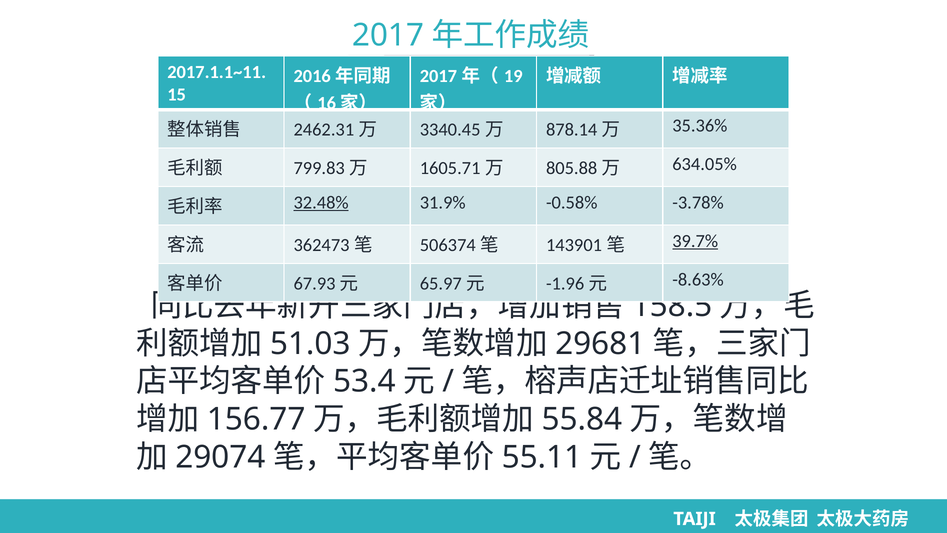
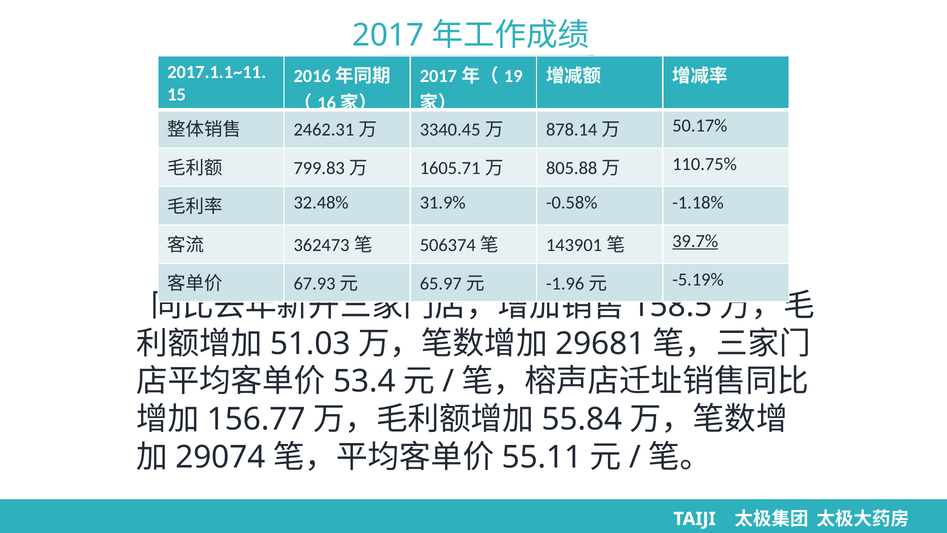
35.36%: 35.36% -> 50.17% (700, 126)
634.05%: 634.05% -> 110.75% (705, 164)
32.48% underline: present -> none (321, 203)
-3.78%: -3.78% -> -1.18% (698, 203)
-8.63%: -8.63% -> -5.19% (698, 279)
